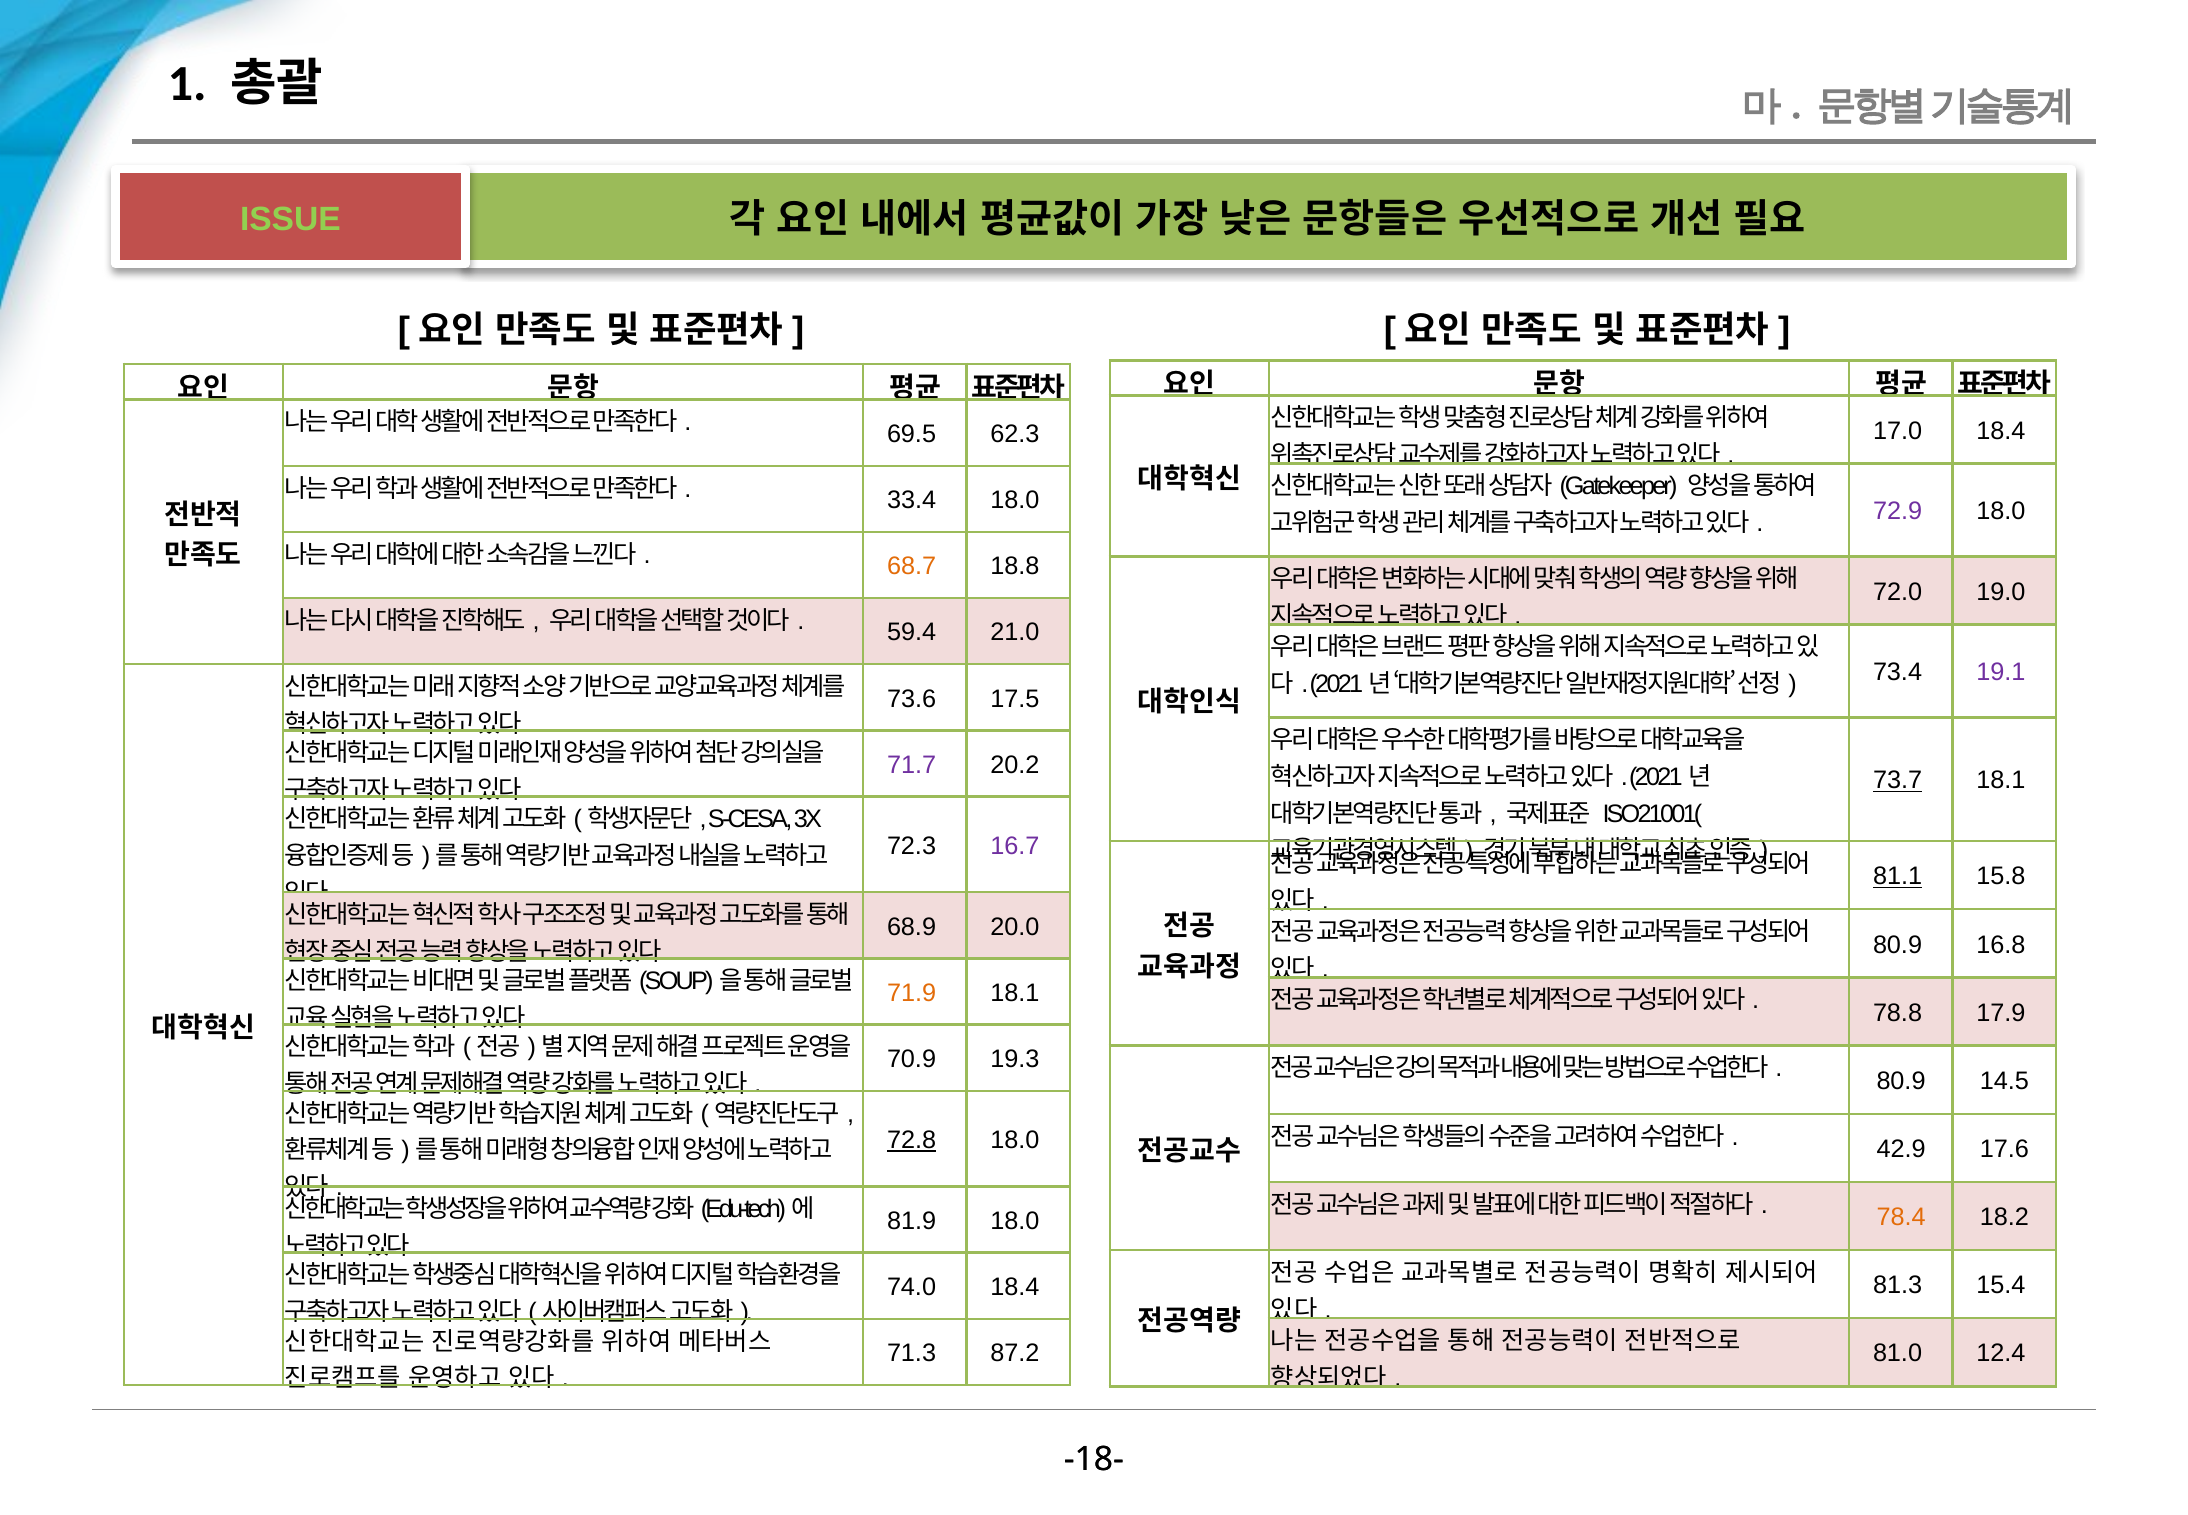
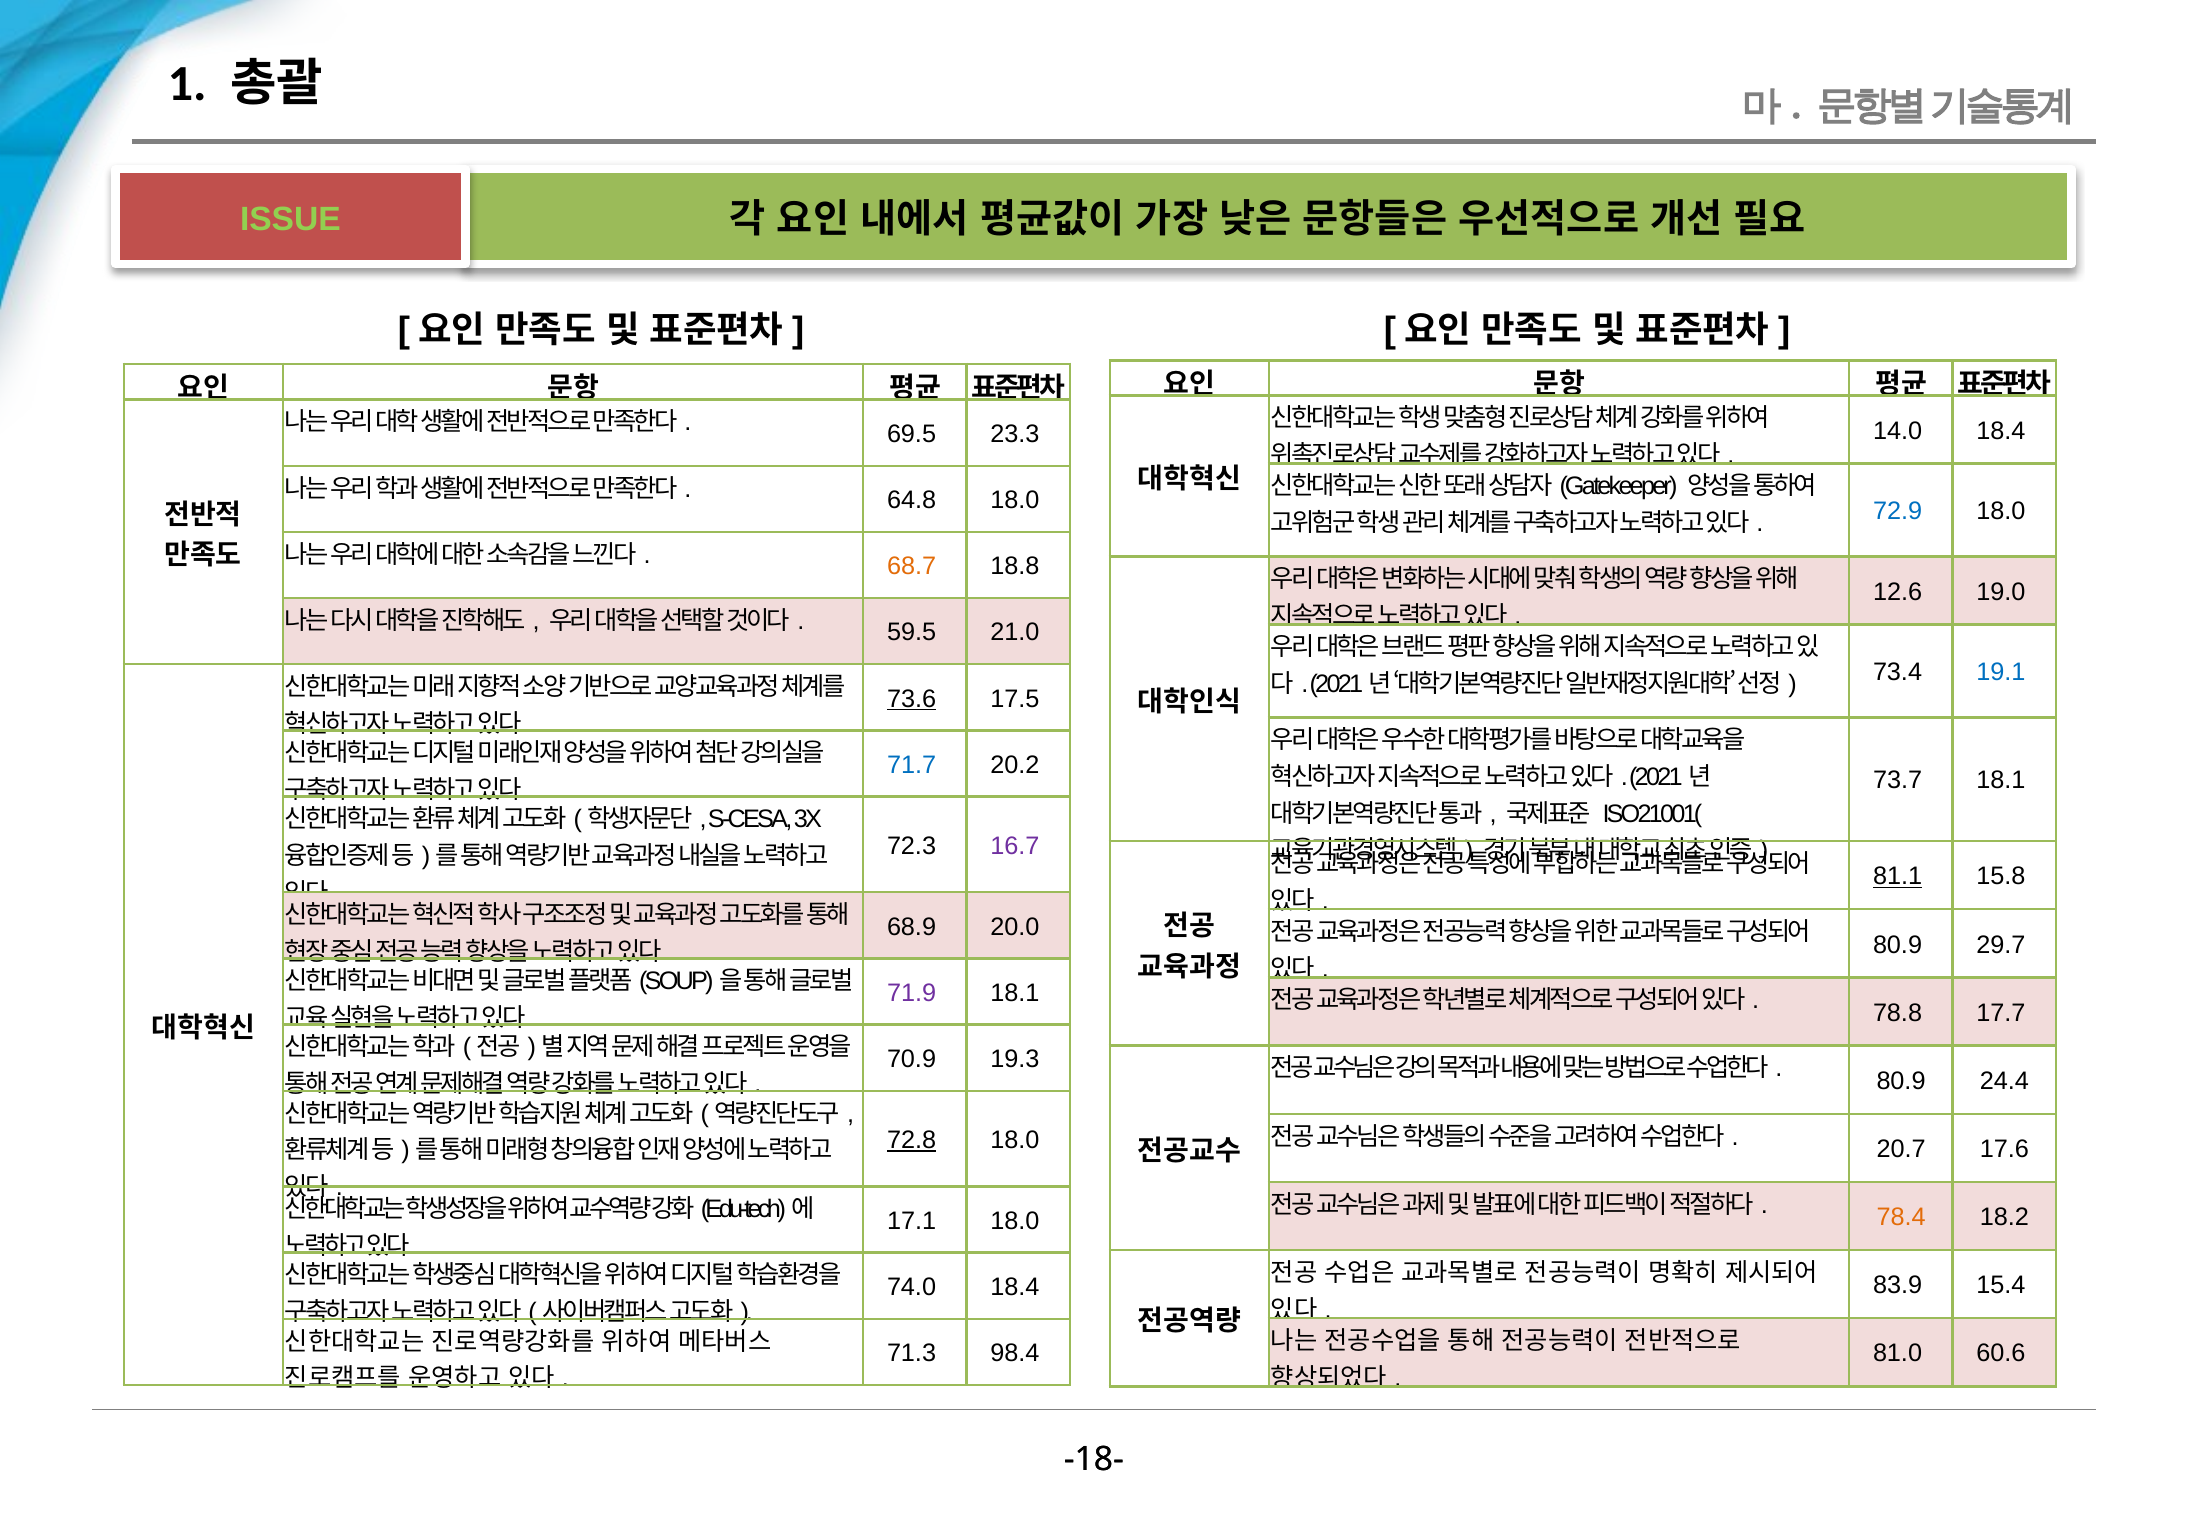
62.3: 62.3 -> 23.3 (1015, 434)
17.0: 17.0 -> 14.0 (1898, 431)
33.4: 33.4 -> 64.8 (912, 500)
72.9 colour: purple -> blue (1898, 511)
72.0: 72.0 -> 12.6 (1898, 592)
59.4: 59.4 -> 59.5 (912, 633)
19.1 colour: purple -> blue (2001, 672)
73.6 underline: none -> present (912, 699)
71.7 colour: purple -> blue (912, 765)
73.7 underline: present -> none (1898, 781)
16.8: 16.8 -> 29.7 (2001, 945)
71.9 colour: orange -> purple (912, 993)
17.9: 17.9 -> 17.7 (2001, 1013)
14.5: 14.5 -> 24.4 (2004, 1081)
42.9: 42.9 -> 20.7 (1901, 1149)
81.9: 81.9 -> 17.1 (912, 1221)
81.3: 81.3 -> 83.9 (1898, 1285)
87.2: 87.2 -> 98.4 (1015, 1353)
12.4: 12.4 -> 60.6 (2001, 1353)
